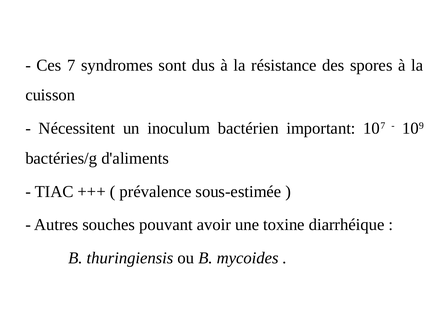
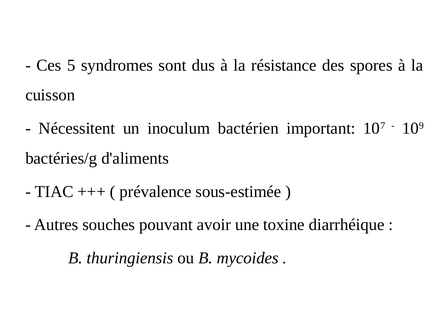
7: 7 -> 5 (71, 65)
